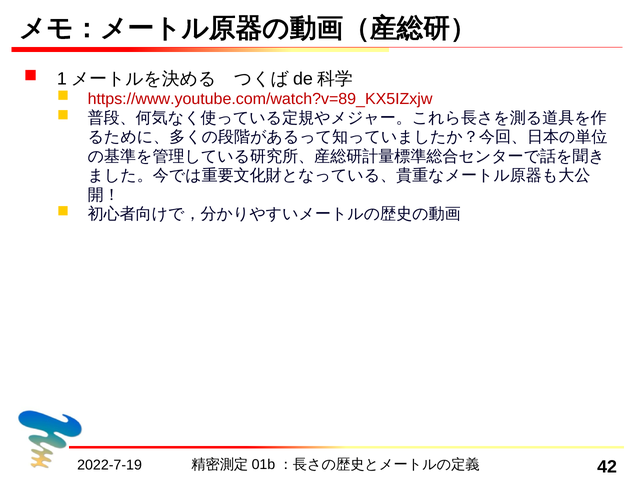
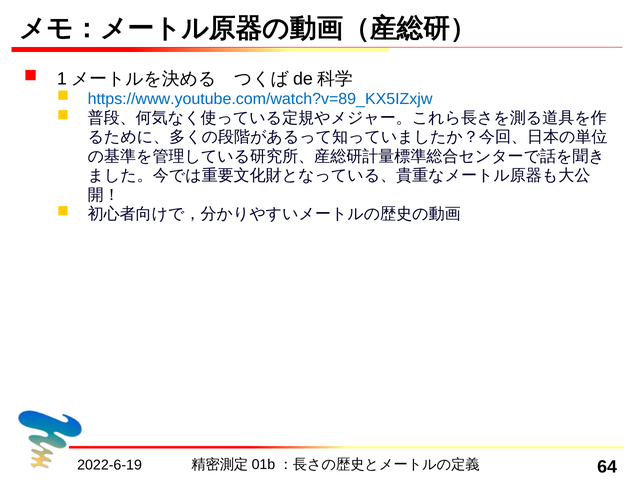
https://www.youtube.com/watch?v=89_KX5IZxjw colour: red -> blue (260, 99)
2022-7-19: 2022-7-19 -> 2022-6-19 (110, 466)
42: 42 -> 64 (607, 468)
